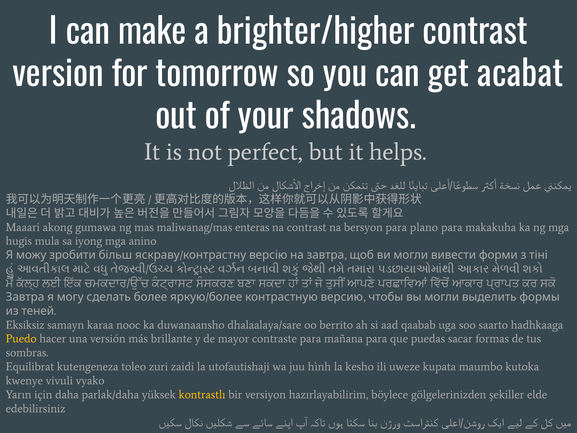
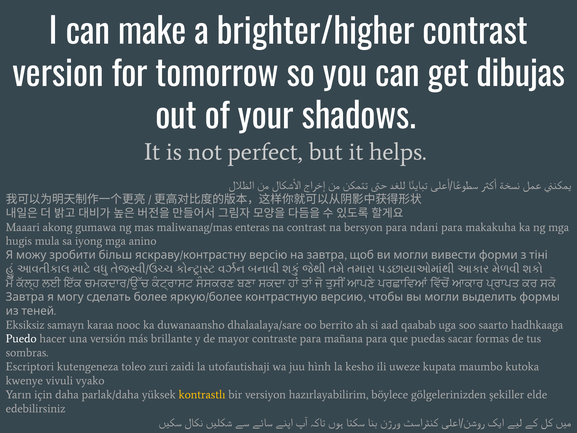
acabat: acabat -> dibujas (521, 75)
plano: plano -> ndani (424, 227)
Puedo colour: yellow -> white (21, 339)
Equilibrat: Equilibrat -> Escriptori (30, 367)
